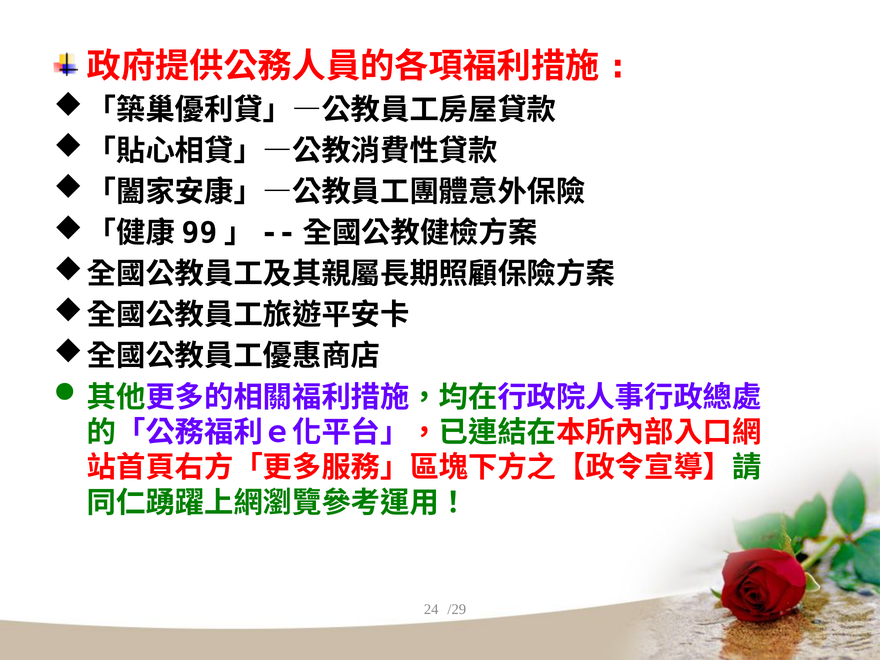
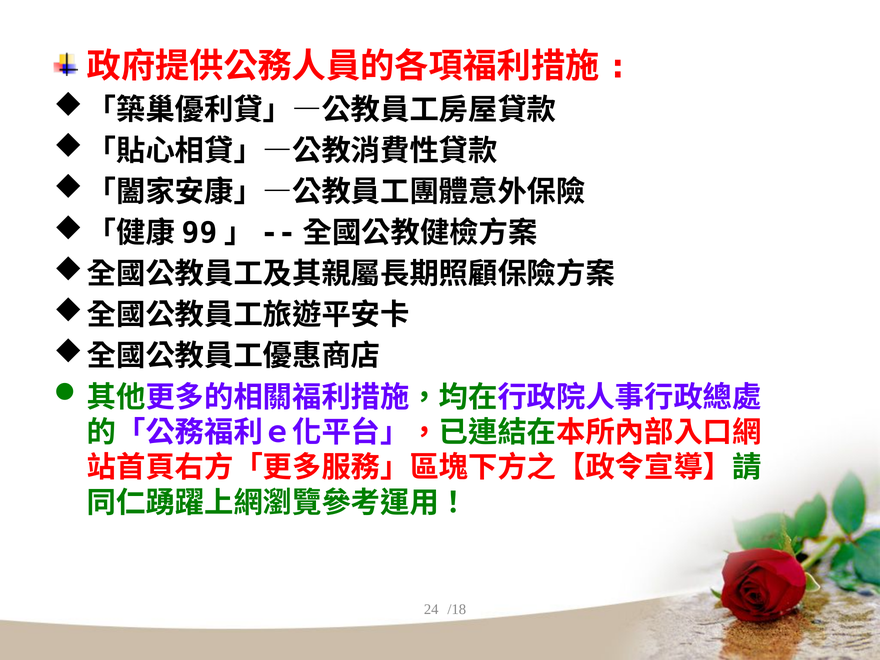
/29: /29 -> /18 (457, 610)
